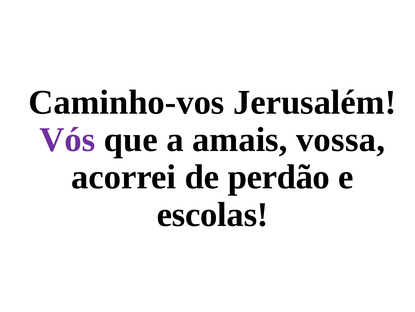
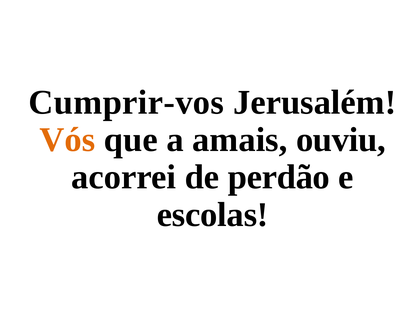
Caminho-vos: Caminho-vos -> Cumprir-vos (126, 102)
Vós colour: purple -> orange (67, 139)
vossa: vossa -> ouviu (341, 139)
